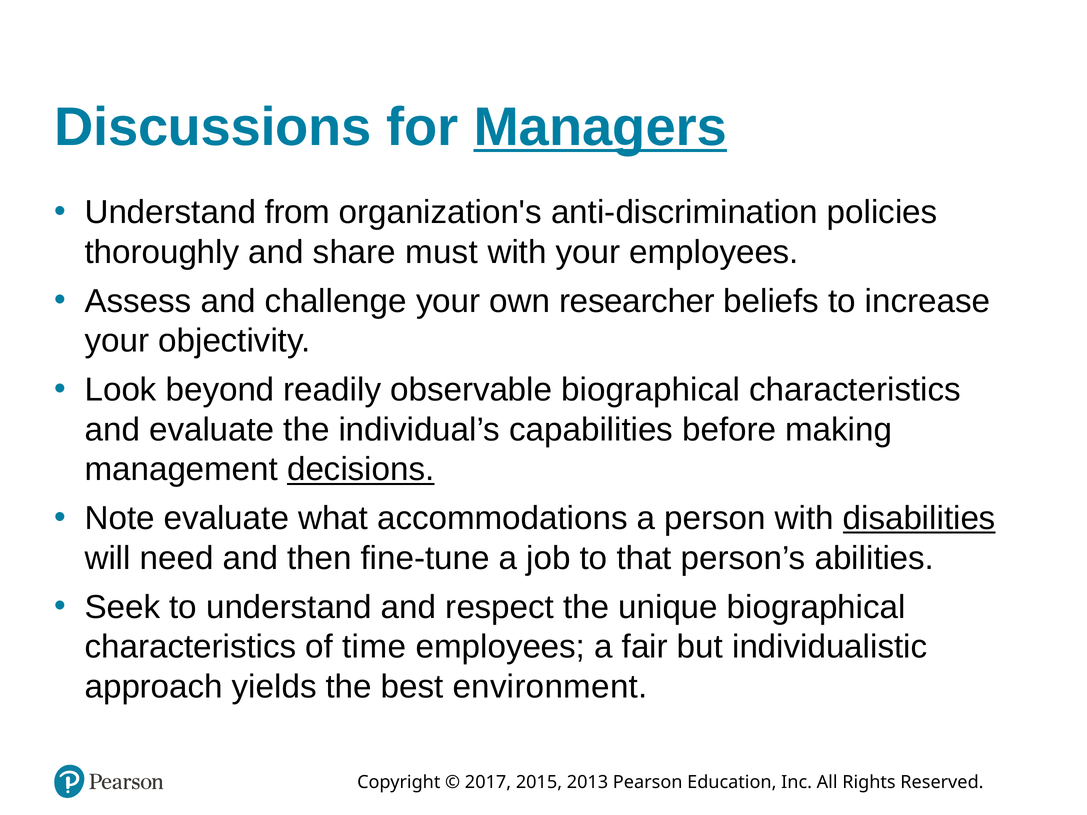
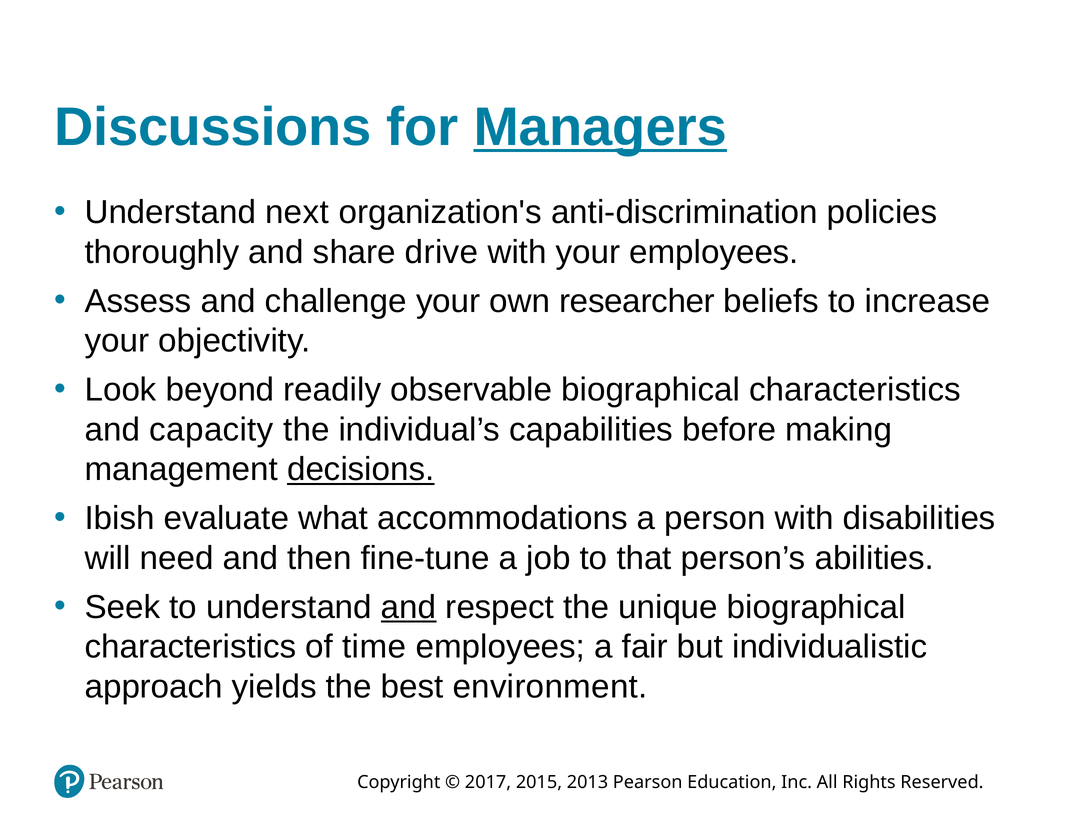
from: from -> next (297, 212)
must: must -> drive (442, 252)
and evaluate: evaluate -> capacity (212, 430)
Note: Note -> Ibish (120, 519)
disabilities underline: present -> none (919, 519)
and underline: none -> present (409, 607)
